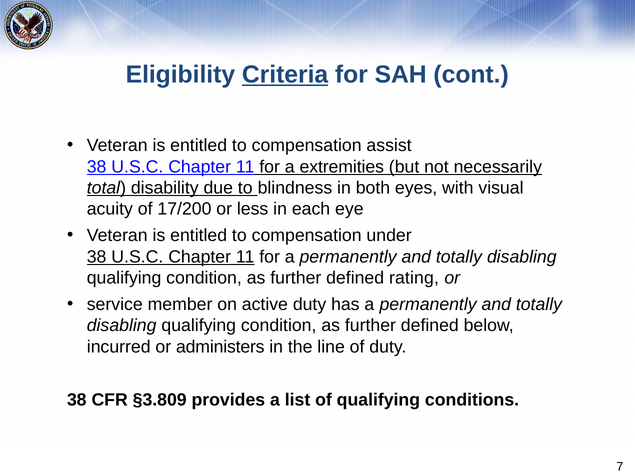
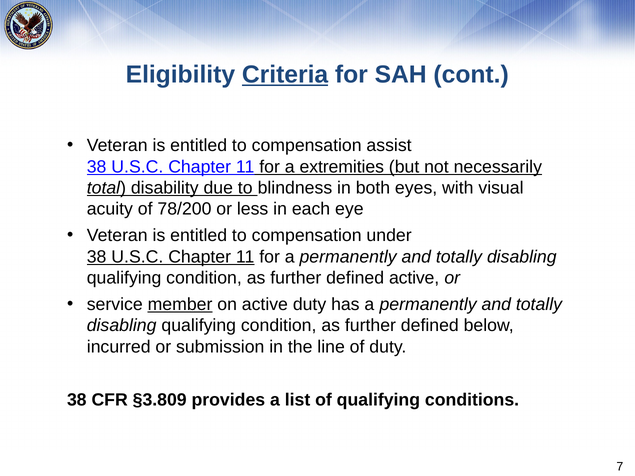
17/200: 17/200 -> 78/200 (184, 209)
defined rating: rating -> active (414, 278)
member underline: none -> present (180, 305)
administers: administers -> submission (220, 347)
